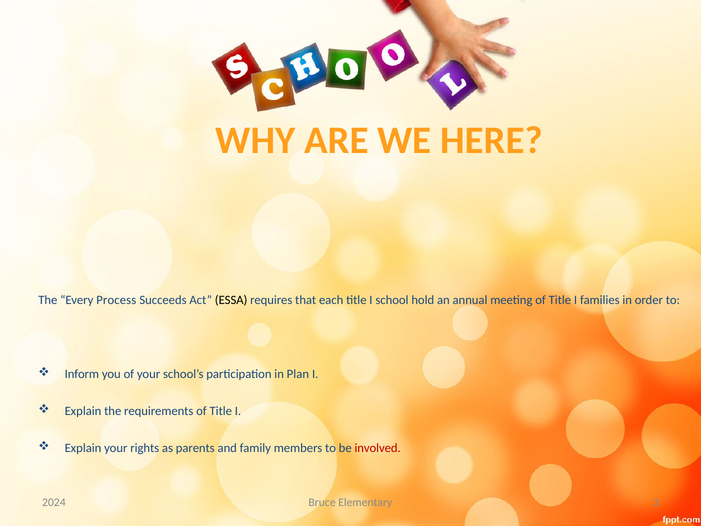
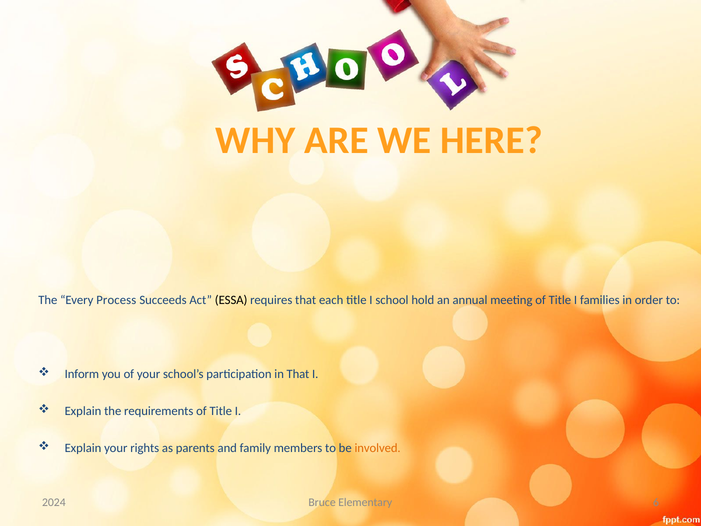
in Plan: Plan -> That (298, 374)
involved colour: red -> orange (378, 448)
3: 3 -> 6 (656, 502)
